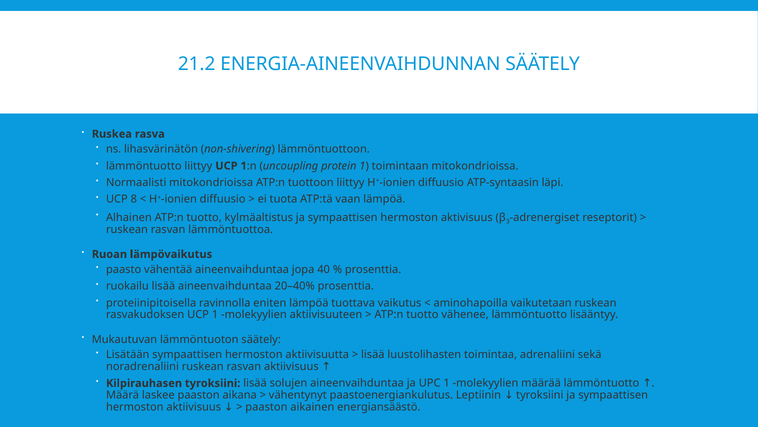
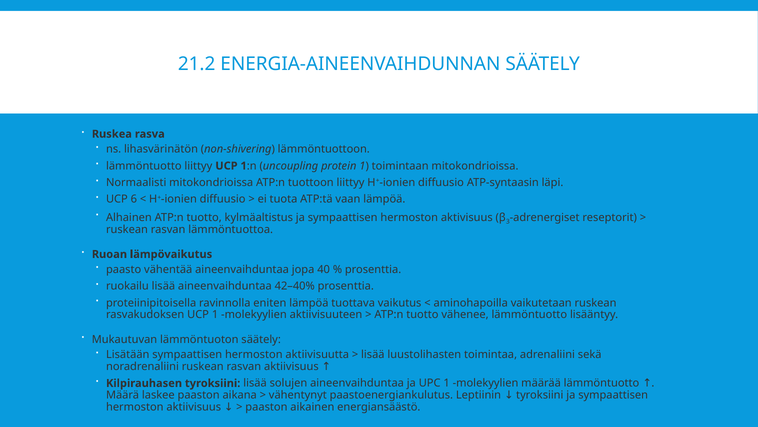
8: 8 -> 6 (134, 199)
20–40%: 20–40% -> 42–40% (295, 286)
